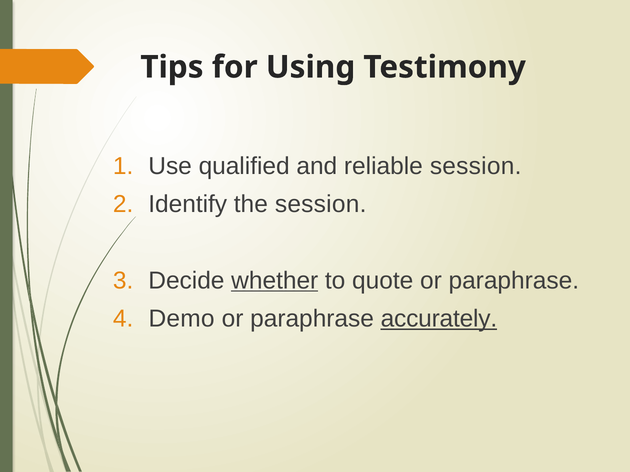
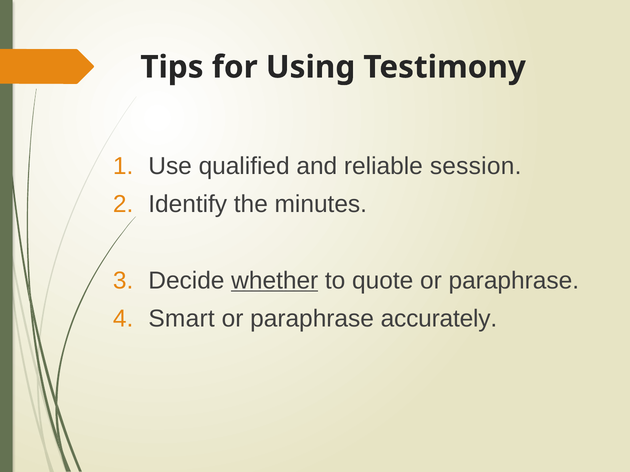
the session: session -> minutes (321, 205)
Demo: Demo -> Smart (182, 319)
accurately underline: present -> none (439, 319)
